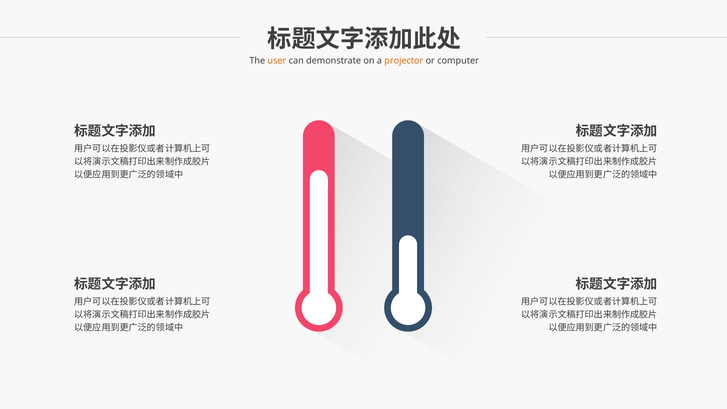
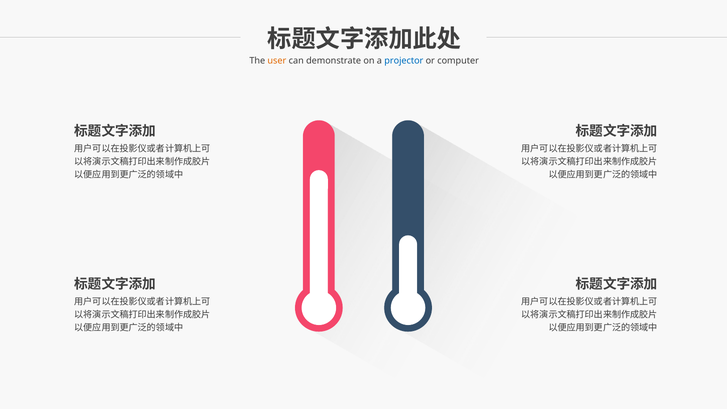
projector colour: orange -> blue (404, 61)
